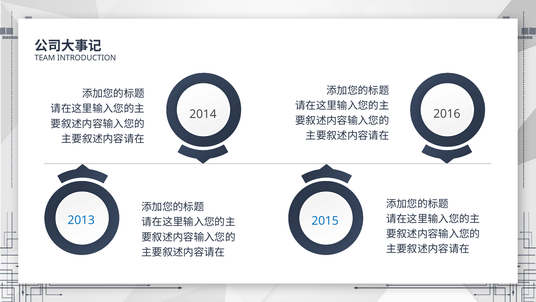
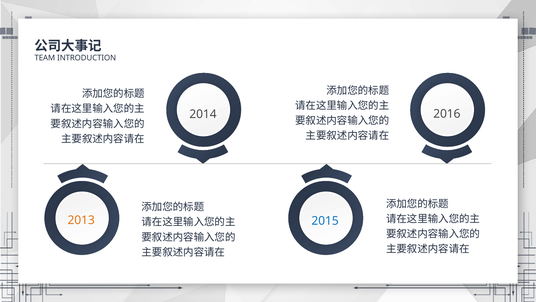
2013 colour: blue -> orange (81, 220)
